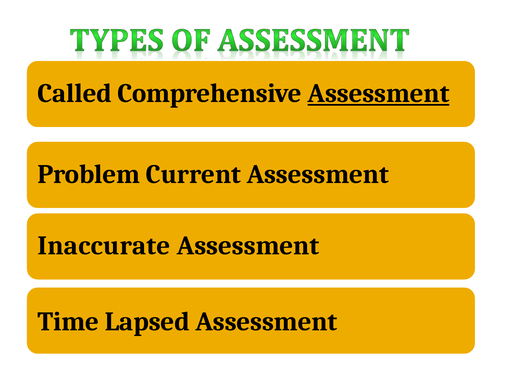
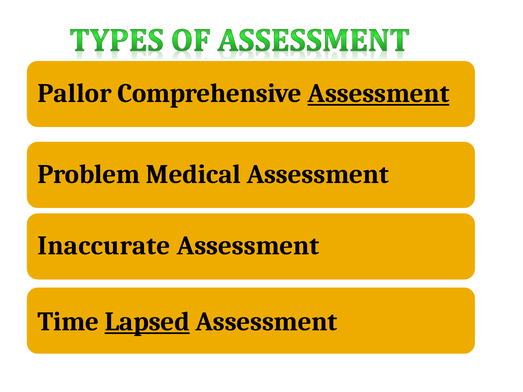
Called: Called -> Pallor (75, 93)
Current: Current -> Medical (193, 174)
Lapsed underline: none -> present (147, 322)
